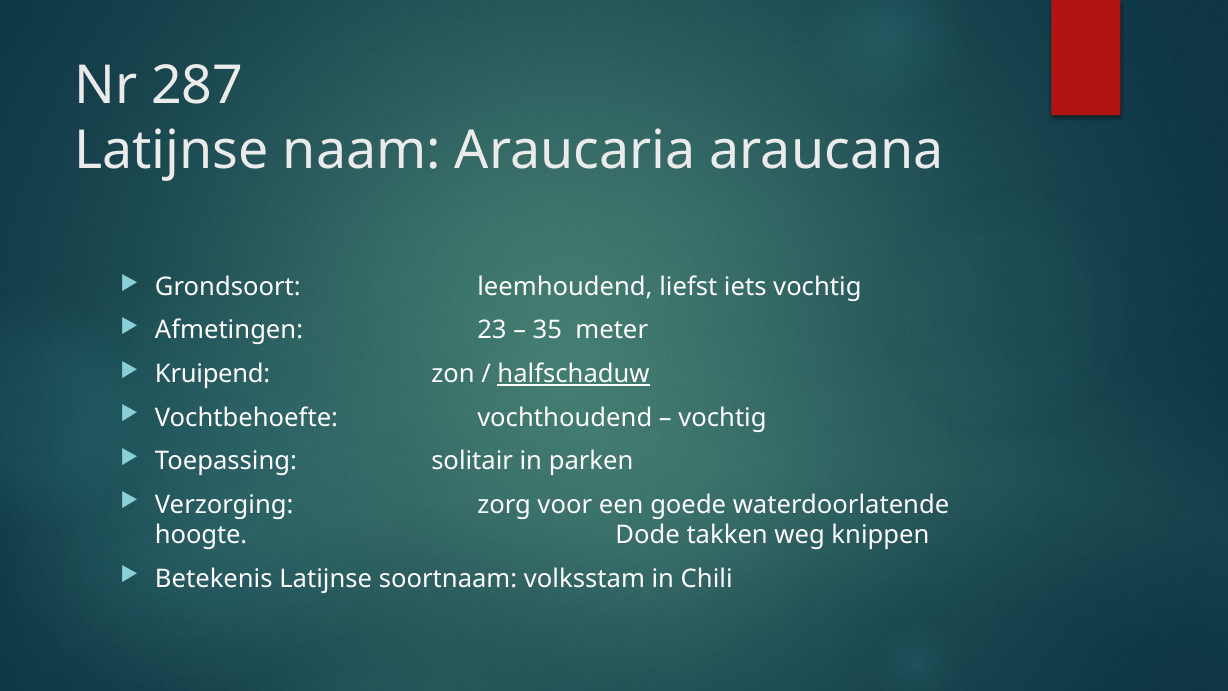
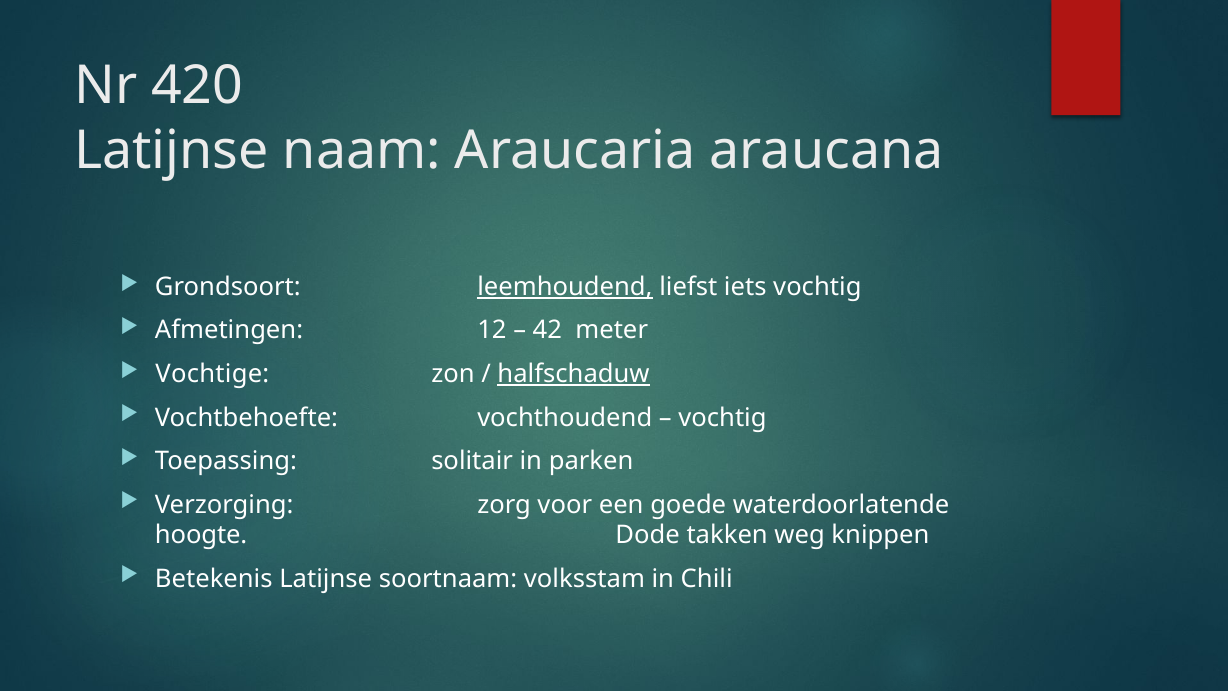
287: 287 -> 420 (197, 86)
leemhoudend underline: none -> present (565, 287)
23: 23 -> 12 (492, 330)
35: 35 -> 42 (547, 330)
Kruipend: Kruipend -> Vochtige (212, 374)
